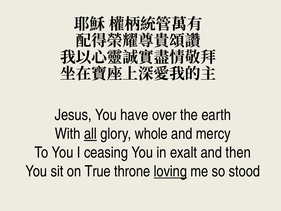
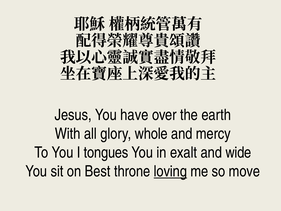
all underline: present -> none (90, 134)
ceasing: ceasing -> tongues (106, 152)
then: then -> wide (238, 152)
True: True -> Best (98, 171)
stood: stood -> move (244, 171)
